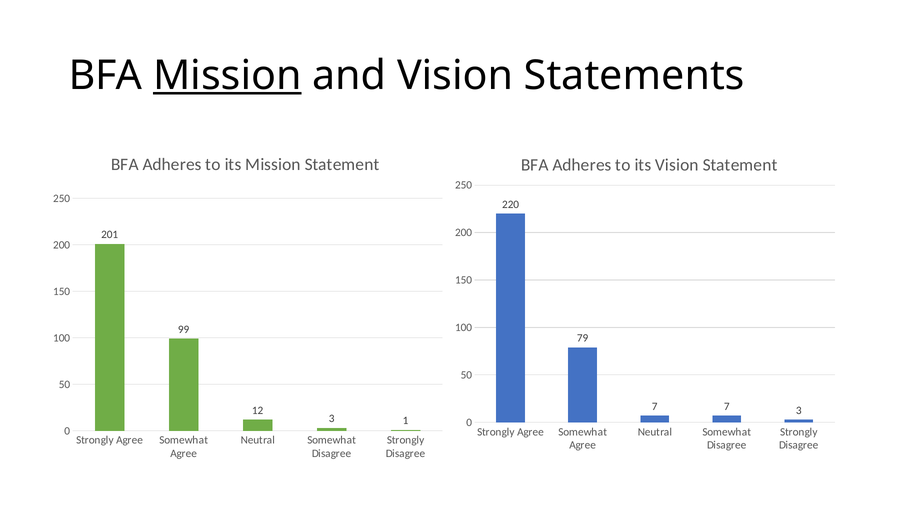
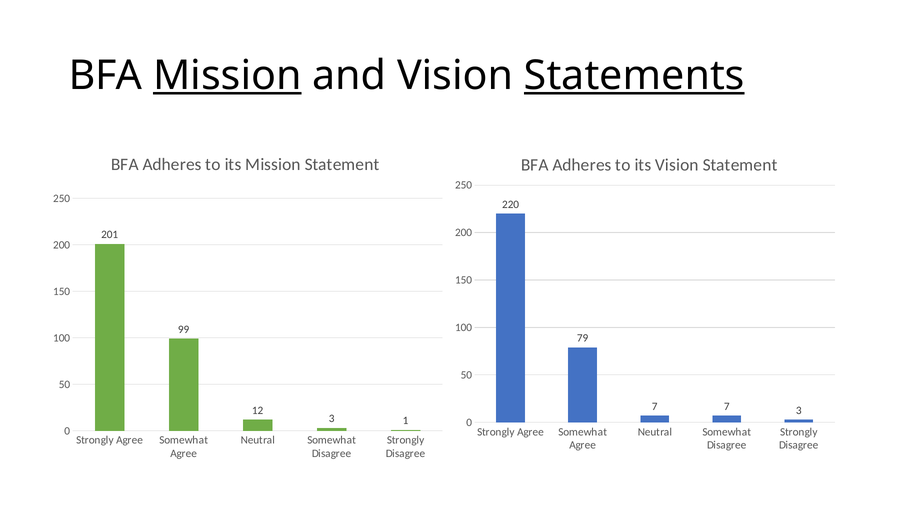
Statements underline: none -> present (634, 76)
